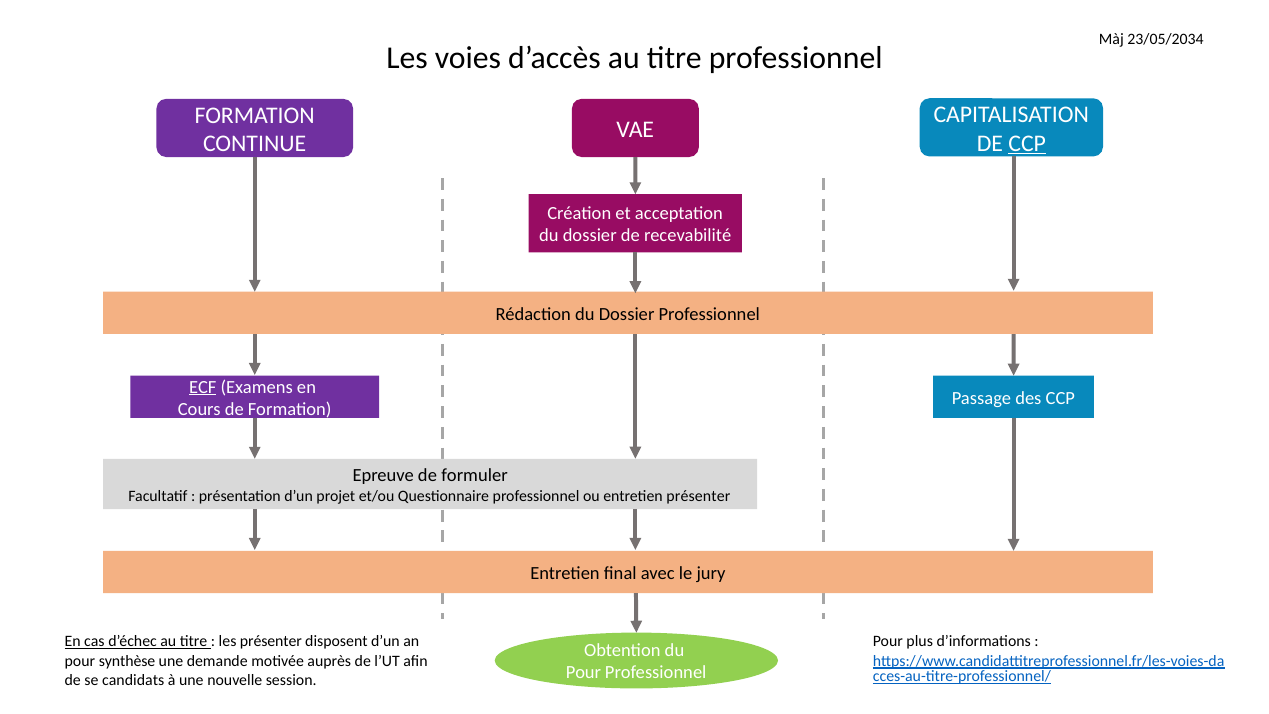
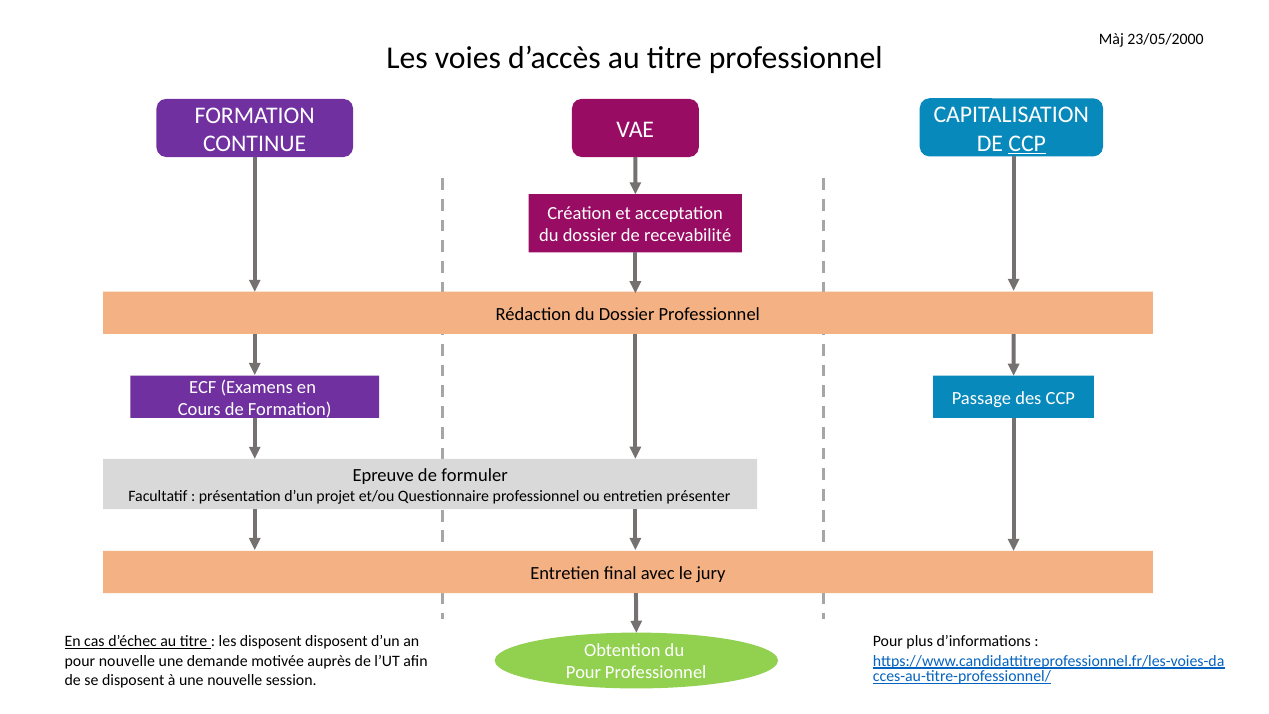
23/05/2034: 23/05/2034 -> 23/05/2000 (1166, 39)
ECF underline: present -> none (203, 387)
les présenter: présenter -> disposent (271, 642)
pour synthèse: synthèse -> nouvelle (127, 661)
se candidats: candidats -> disposent (133, 680)
